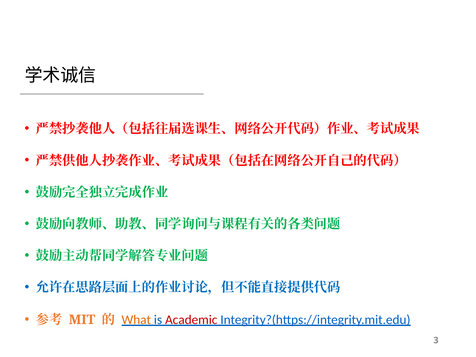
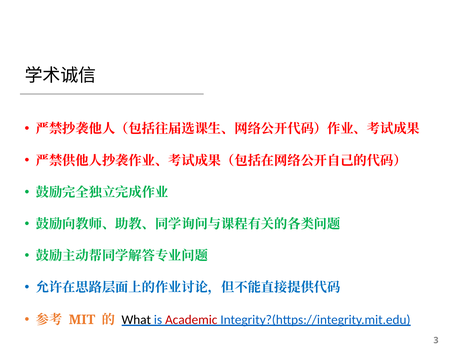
What colour: orange -> black (136, 320)
